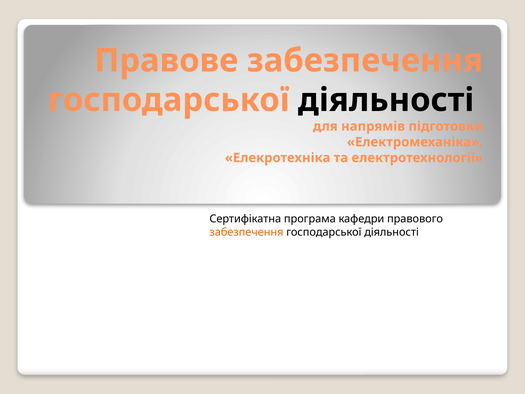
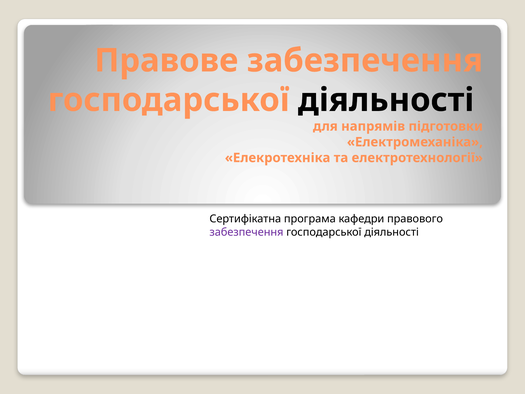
забезпечення colour: orange -> purple (246, 232)
